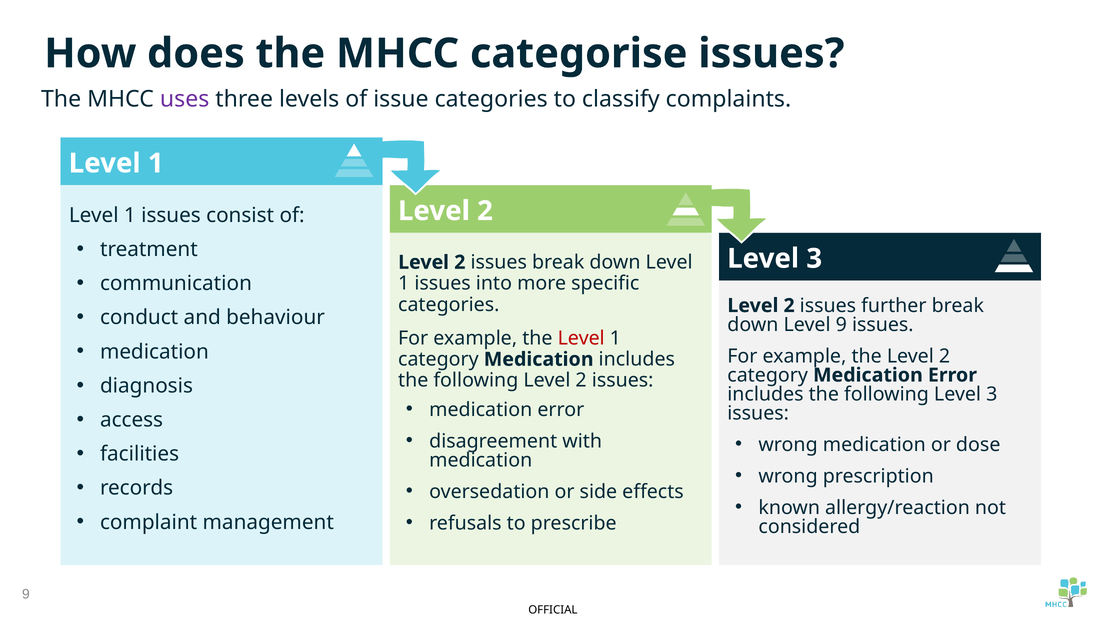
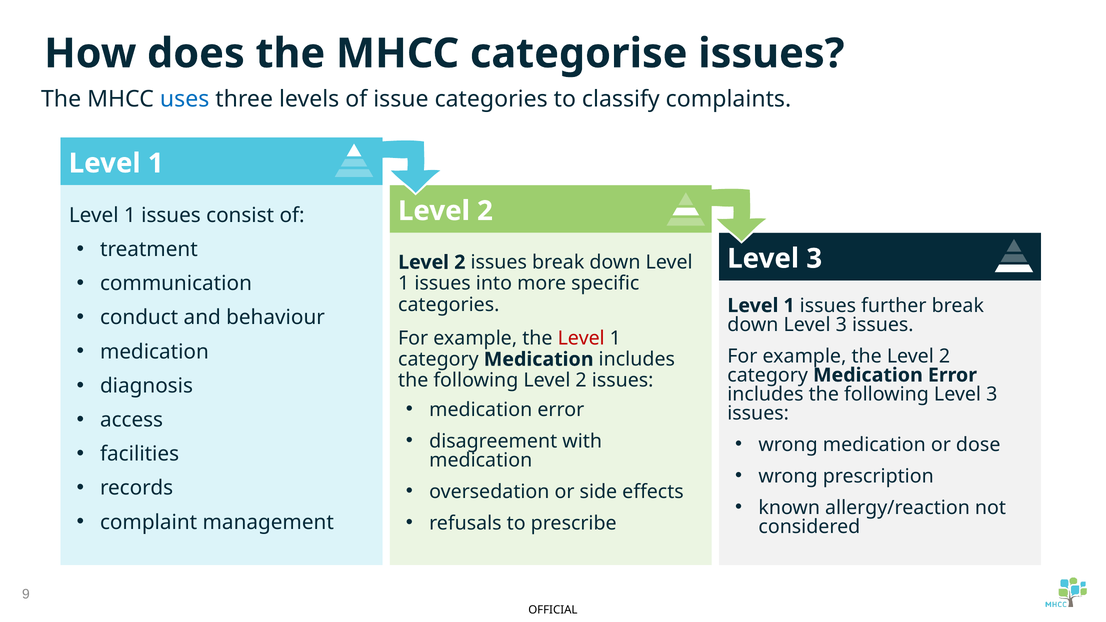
uses colour: purple -> blue (185, 99)
2: 2 -> 1 (789, 306)
down Level 9: 9 -> 3 (841, 325)
